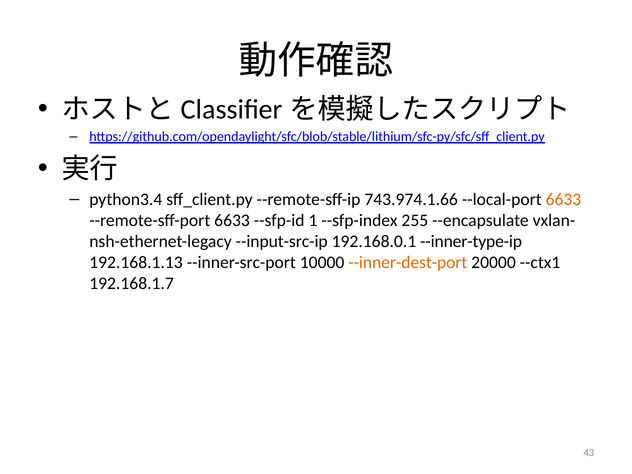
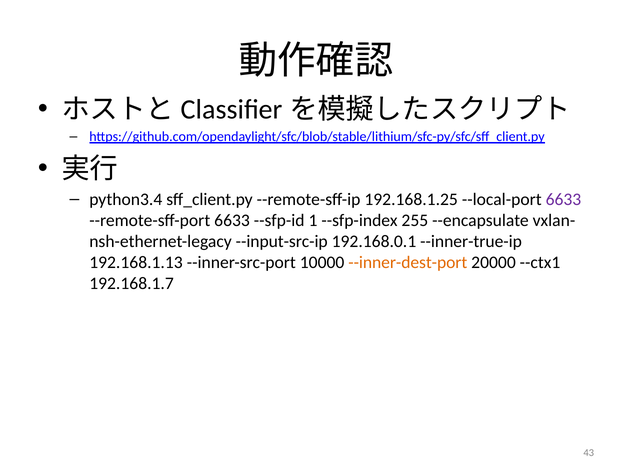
743.974.1.66: 743.974.1.66 -> 192.168.1.25 (411, 199)
6633 colour: orange -> purple (563, 199)
--inner-type-ip: --inner-type-ip -> --inner-true-ip (471, 241)
